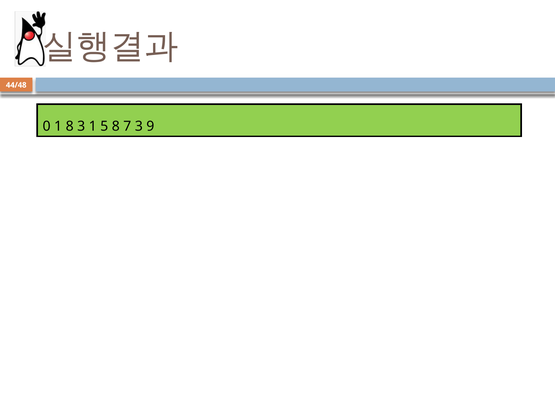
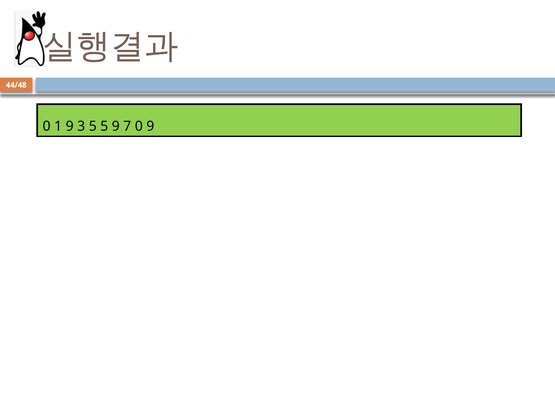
1 8: 8 -> 9 (70, 126)
3 1: 1 -> 5 (93, 126)
5 8: 8 -> 9 (116, 126)
7 3: 3 -> 0 (139, 126)
